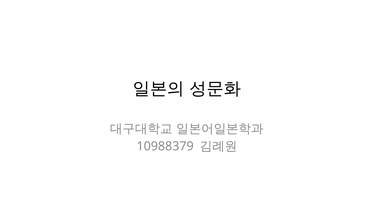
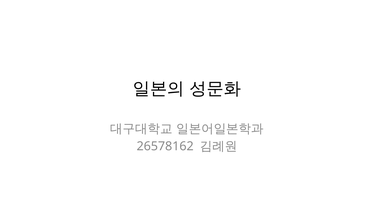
10988379: 10988379 -> 26578162 (165, 146)
